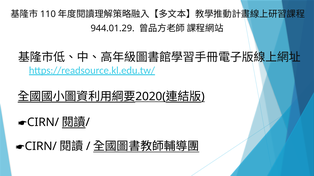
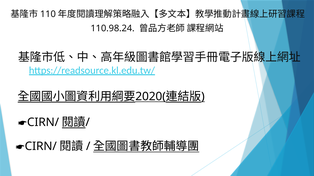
944.01.29: 944.01.29 -> 110.98.24 (113, 28)
